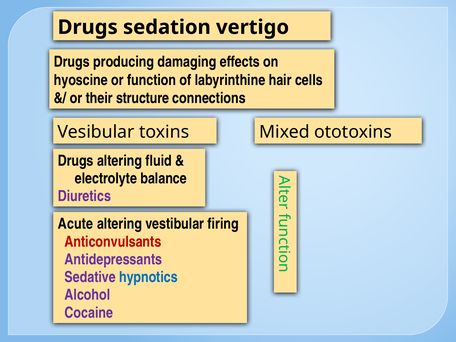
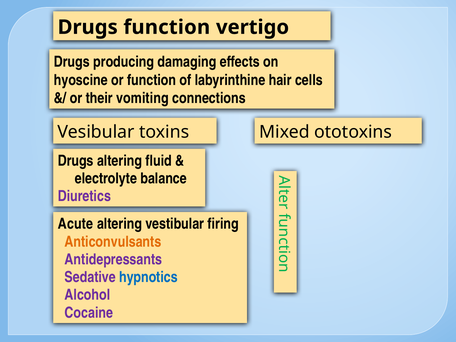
Drugs sedation: sedation -> function (167, 27)
structure: structure -> vomiting (142, 98)
Anticonvulsants colour: red -> orange (113, 242)
